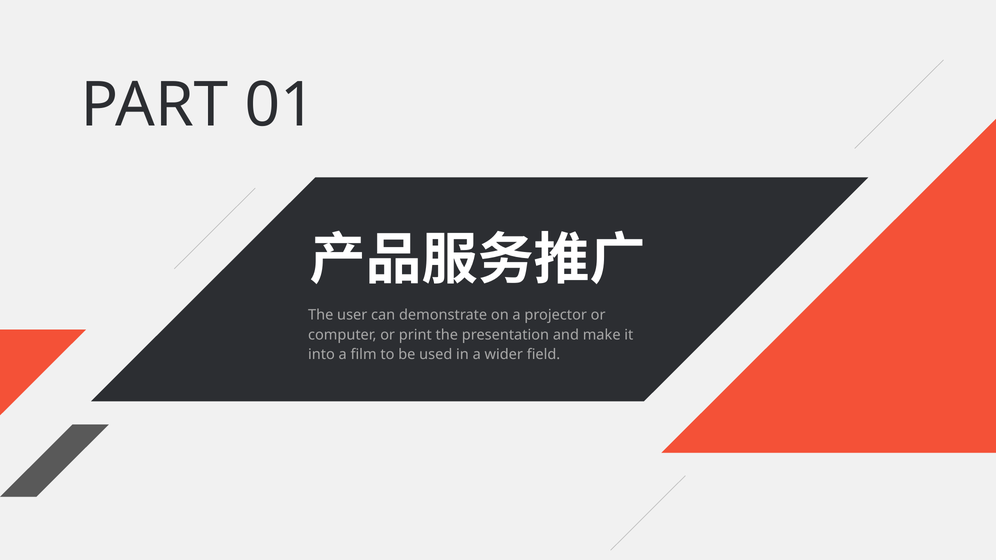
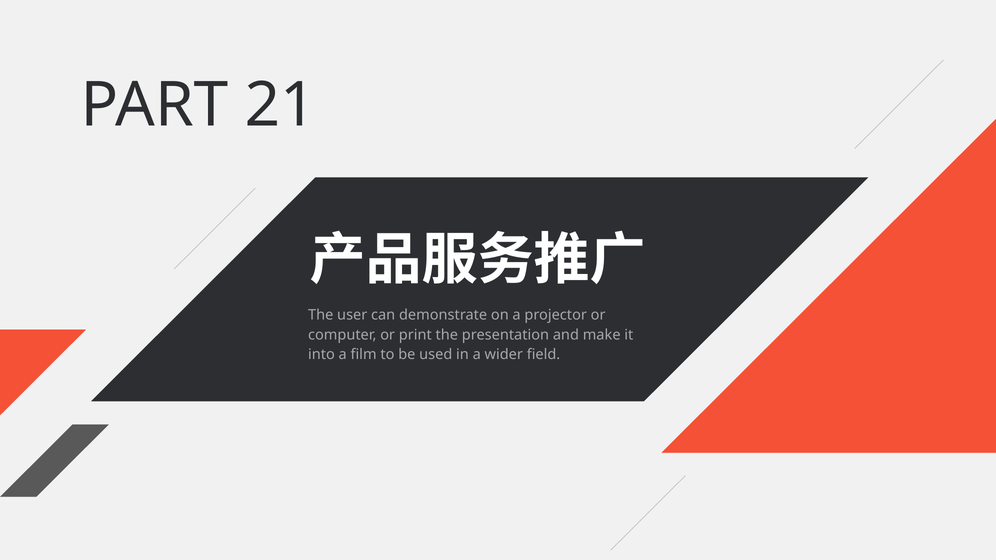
01: 01 -> 21 (280, 105)
